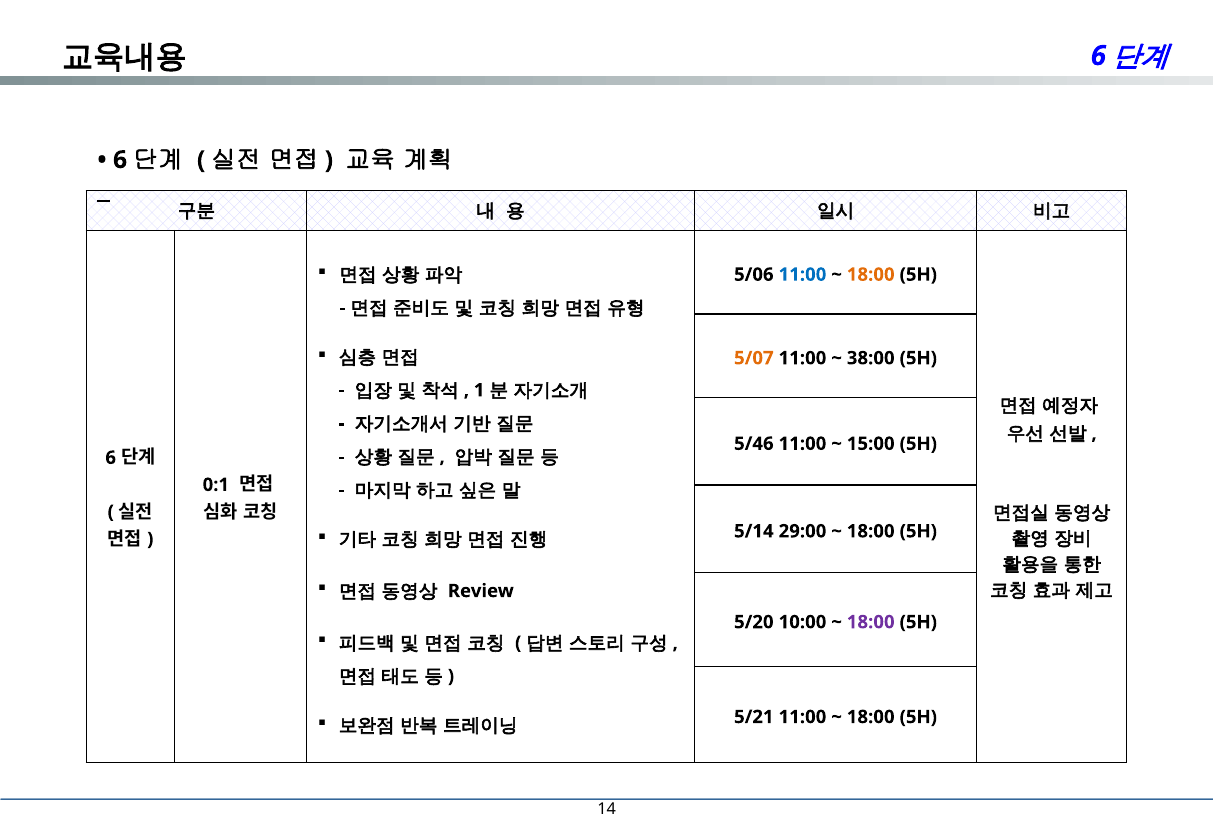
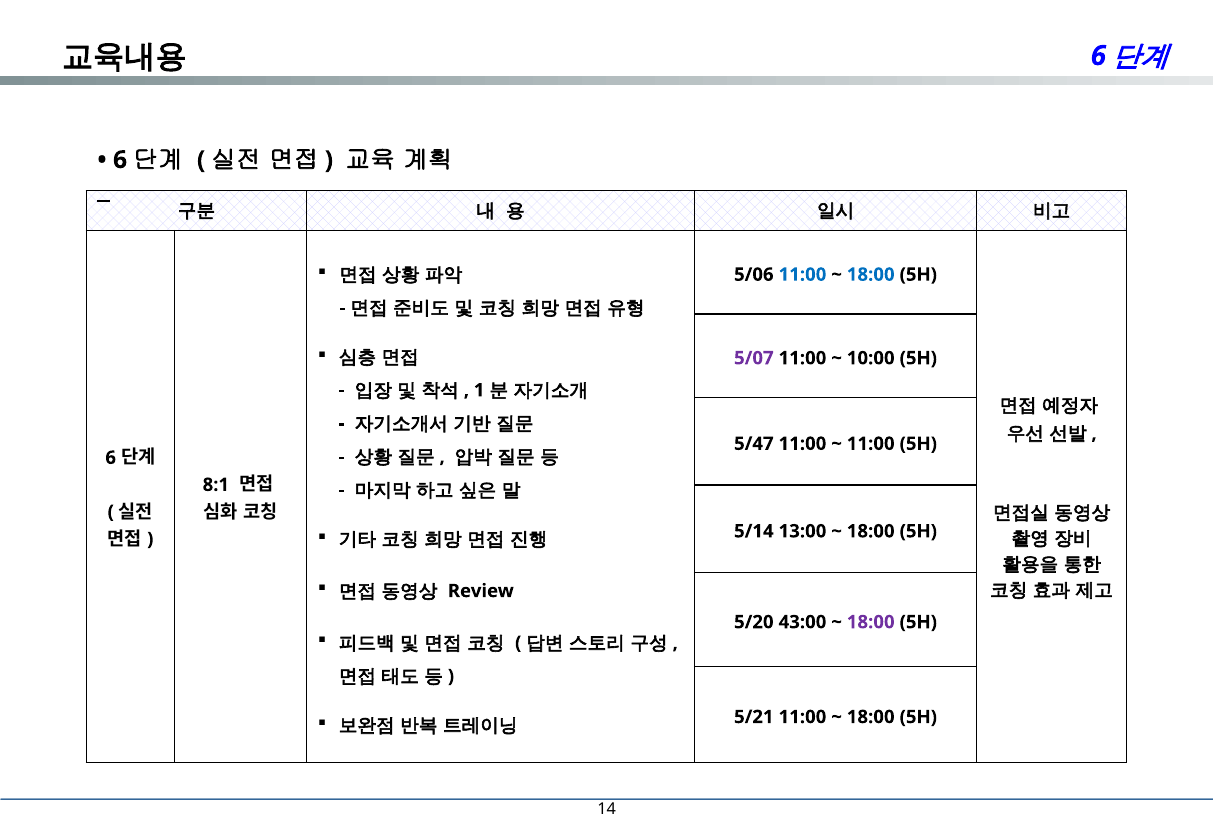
18:00 colour: orange -> blue (871, 275)
5/07 colour: orange -> purple (754, 358)
38:00: 38:00 -> 10:00 (871, 358)
5/46: 5/46 -> 5/47 (754, 444)
15:00: 15:00 -> 11:00 (871, 444)
0:1: 0:1 -> 8:1 (216, 485)
29:00: 29:00 -> 13:00 (802, 531)
10:00: 10:00 -> 43:00 (802, 622)
